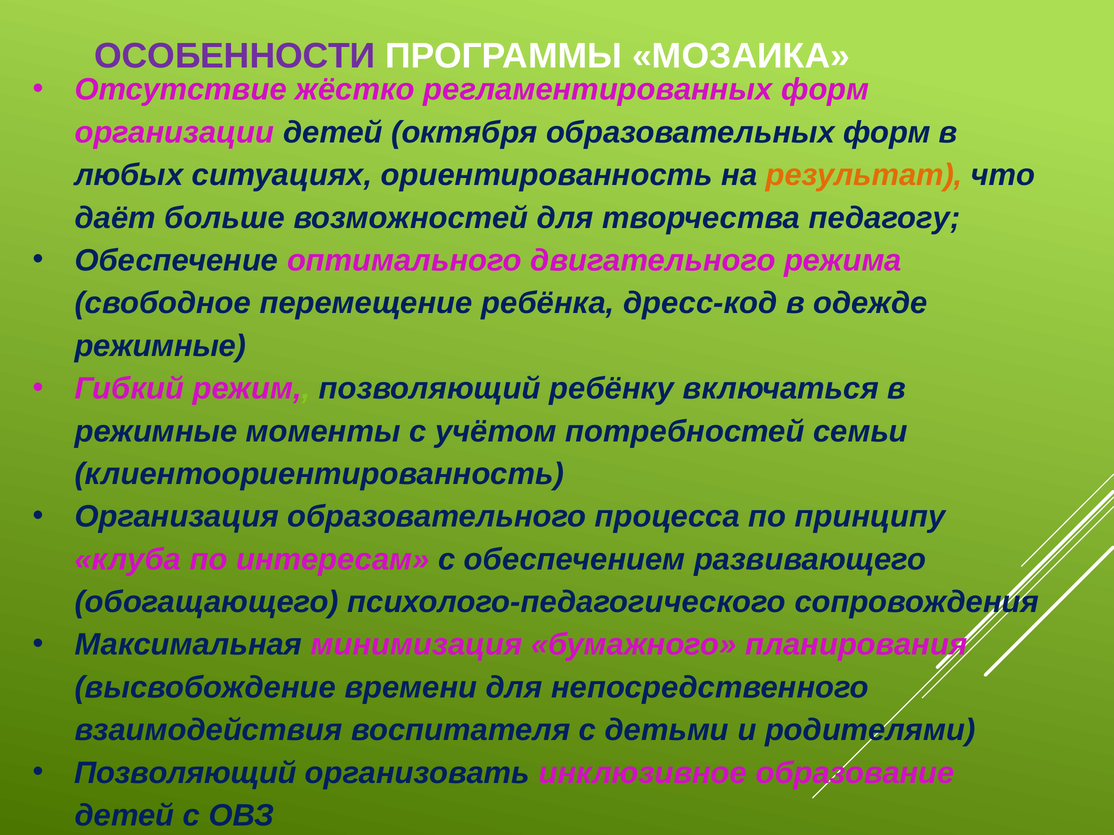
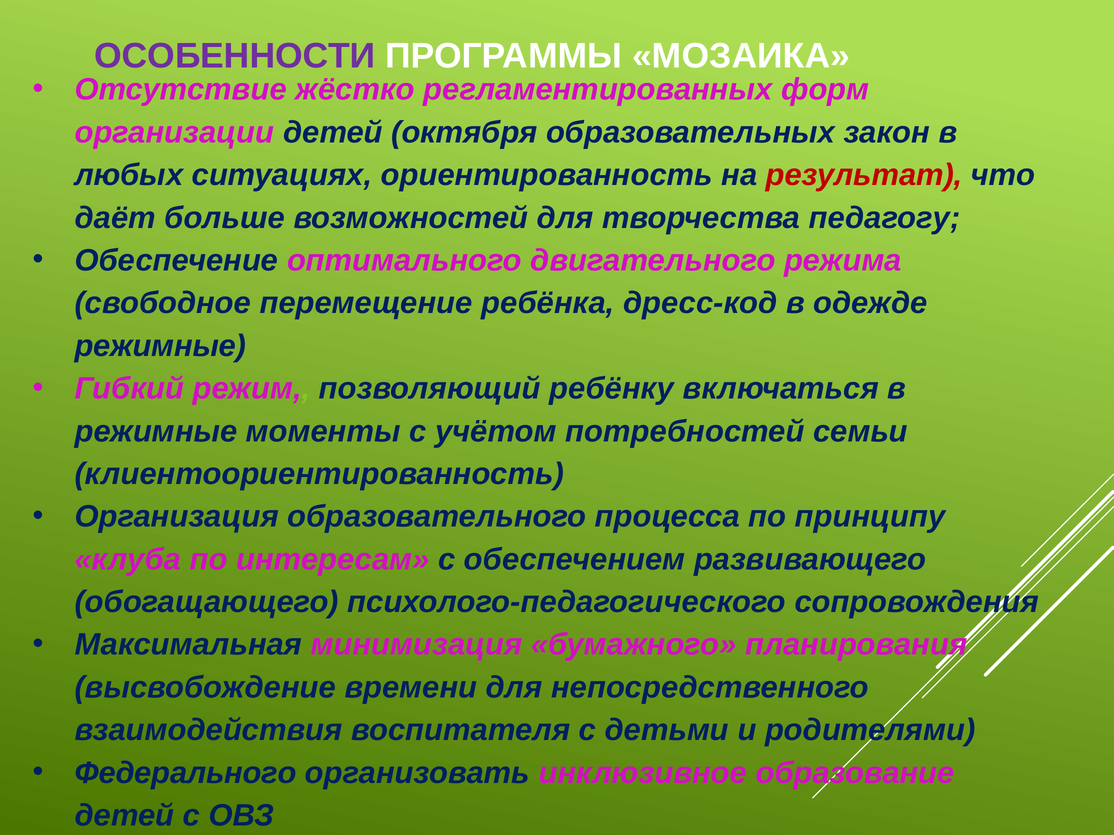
образовательных форм: форм -> закон (887, 133)
результат colour: orange -> red (864, 175)
Позволяющий: Позволяющий -> Федерального (186, 773)
